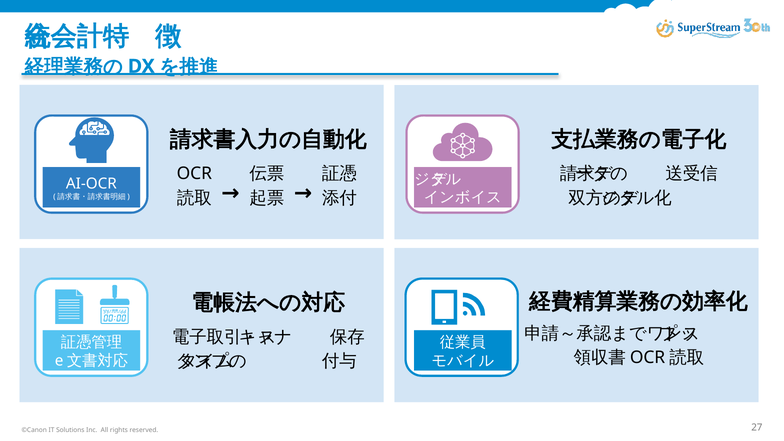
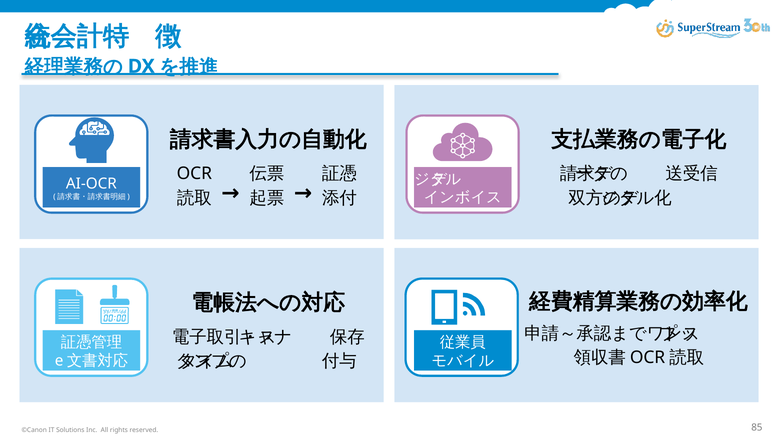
27: 27 -> 85 (757, 428)
